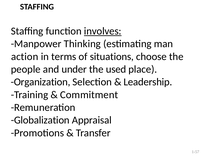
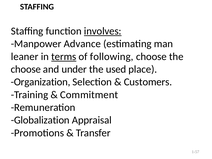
Thinking: Thinking -> Advance (82, 44)
action: action -> leaner (25, 57)
terms underline: none -> present (64, 57)
situations: situations -> following (112, 57)
people: people -> choose (26, 69)
Leadership: Leadership -> Customers (148, 82)
